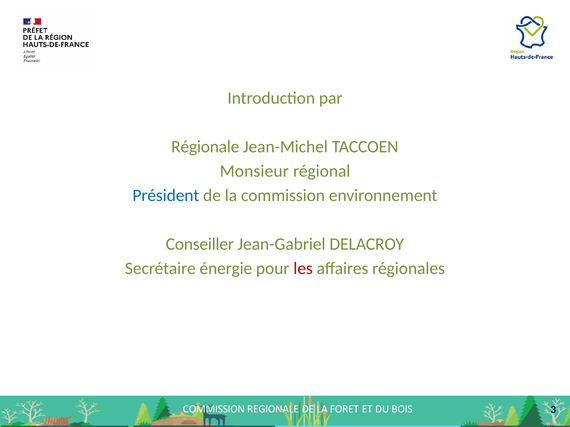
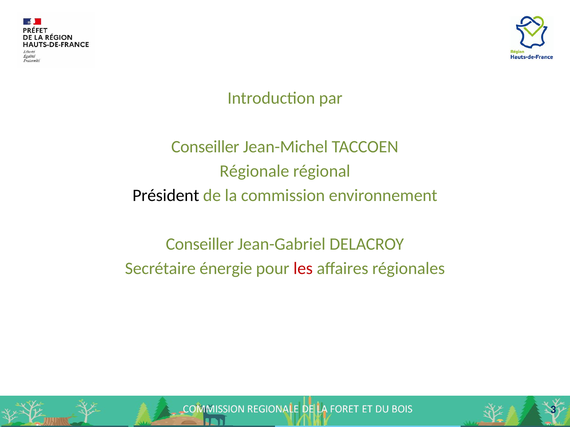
Régionale: Régionale -> Conseiller (205, 147)
Monsieur: Monsieur -> Régionale (254, 171)
Président colour: blue -> black (166, 196)
